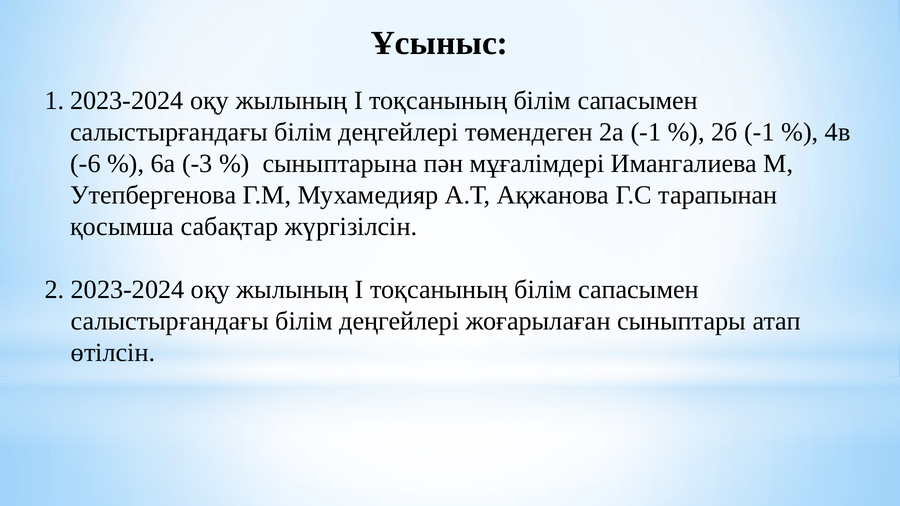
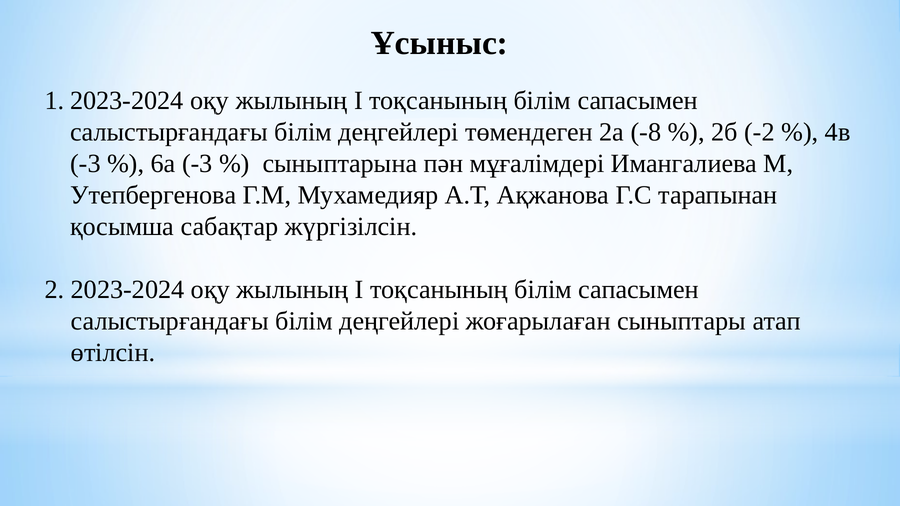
2а -1: -1 -> -8 (646, 132)
2б -1: -1 -> -2 (759, 132)
-6: -6 -> -3 (85, 163)
